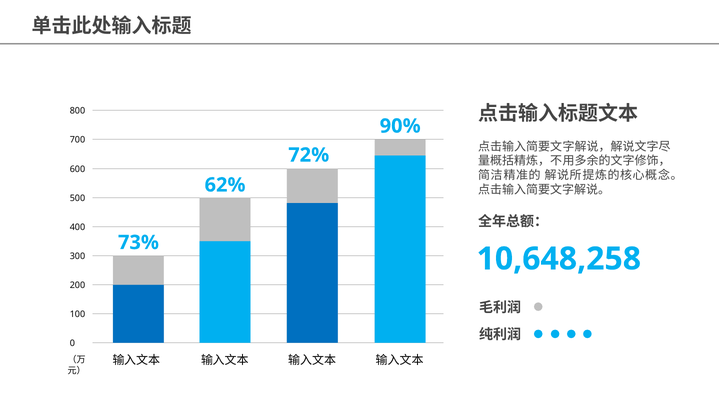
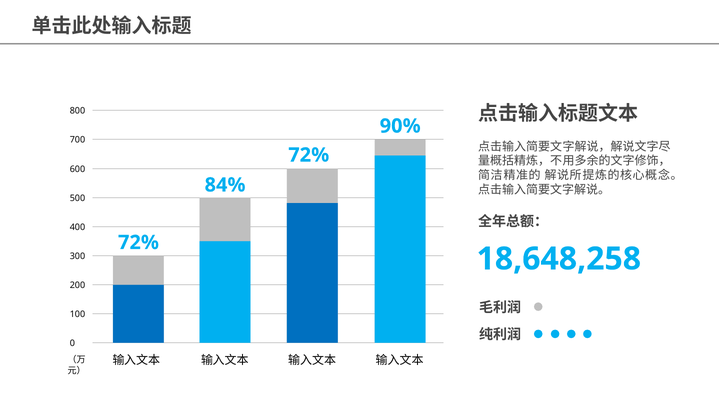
62%: 62% -> 84% (225, 185)
73%: 73% -> 72% (138, 242)
10,648,258: 10,648,258 -> 18,648,258 (559, 259)
